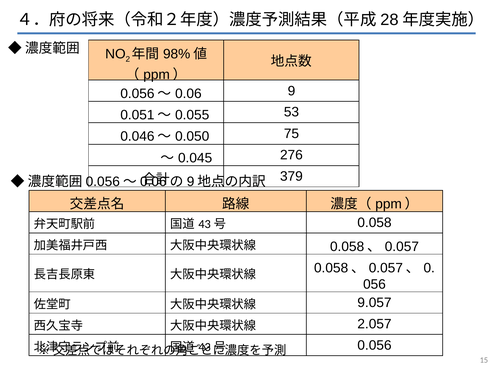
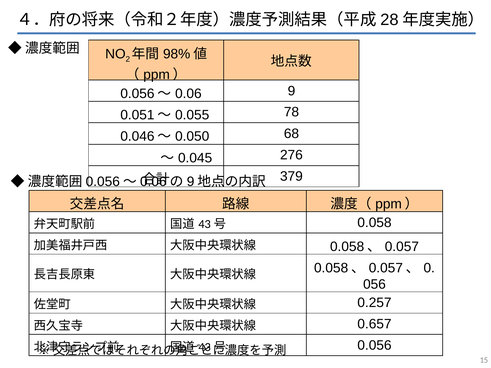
53: 53 -> 78 (291, 112)
75: 75 -> 68 (291, 134)
9.057: 9.057 -> 0.257 (374, 303)
2.057: 2.057 -> 0.657 (374, 324)
